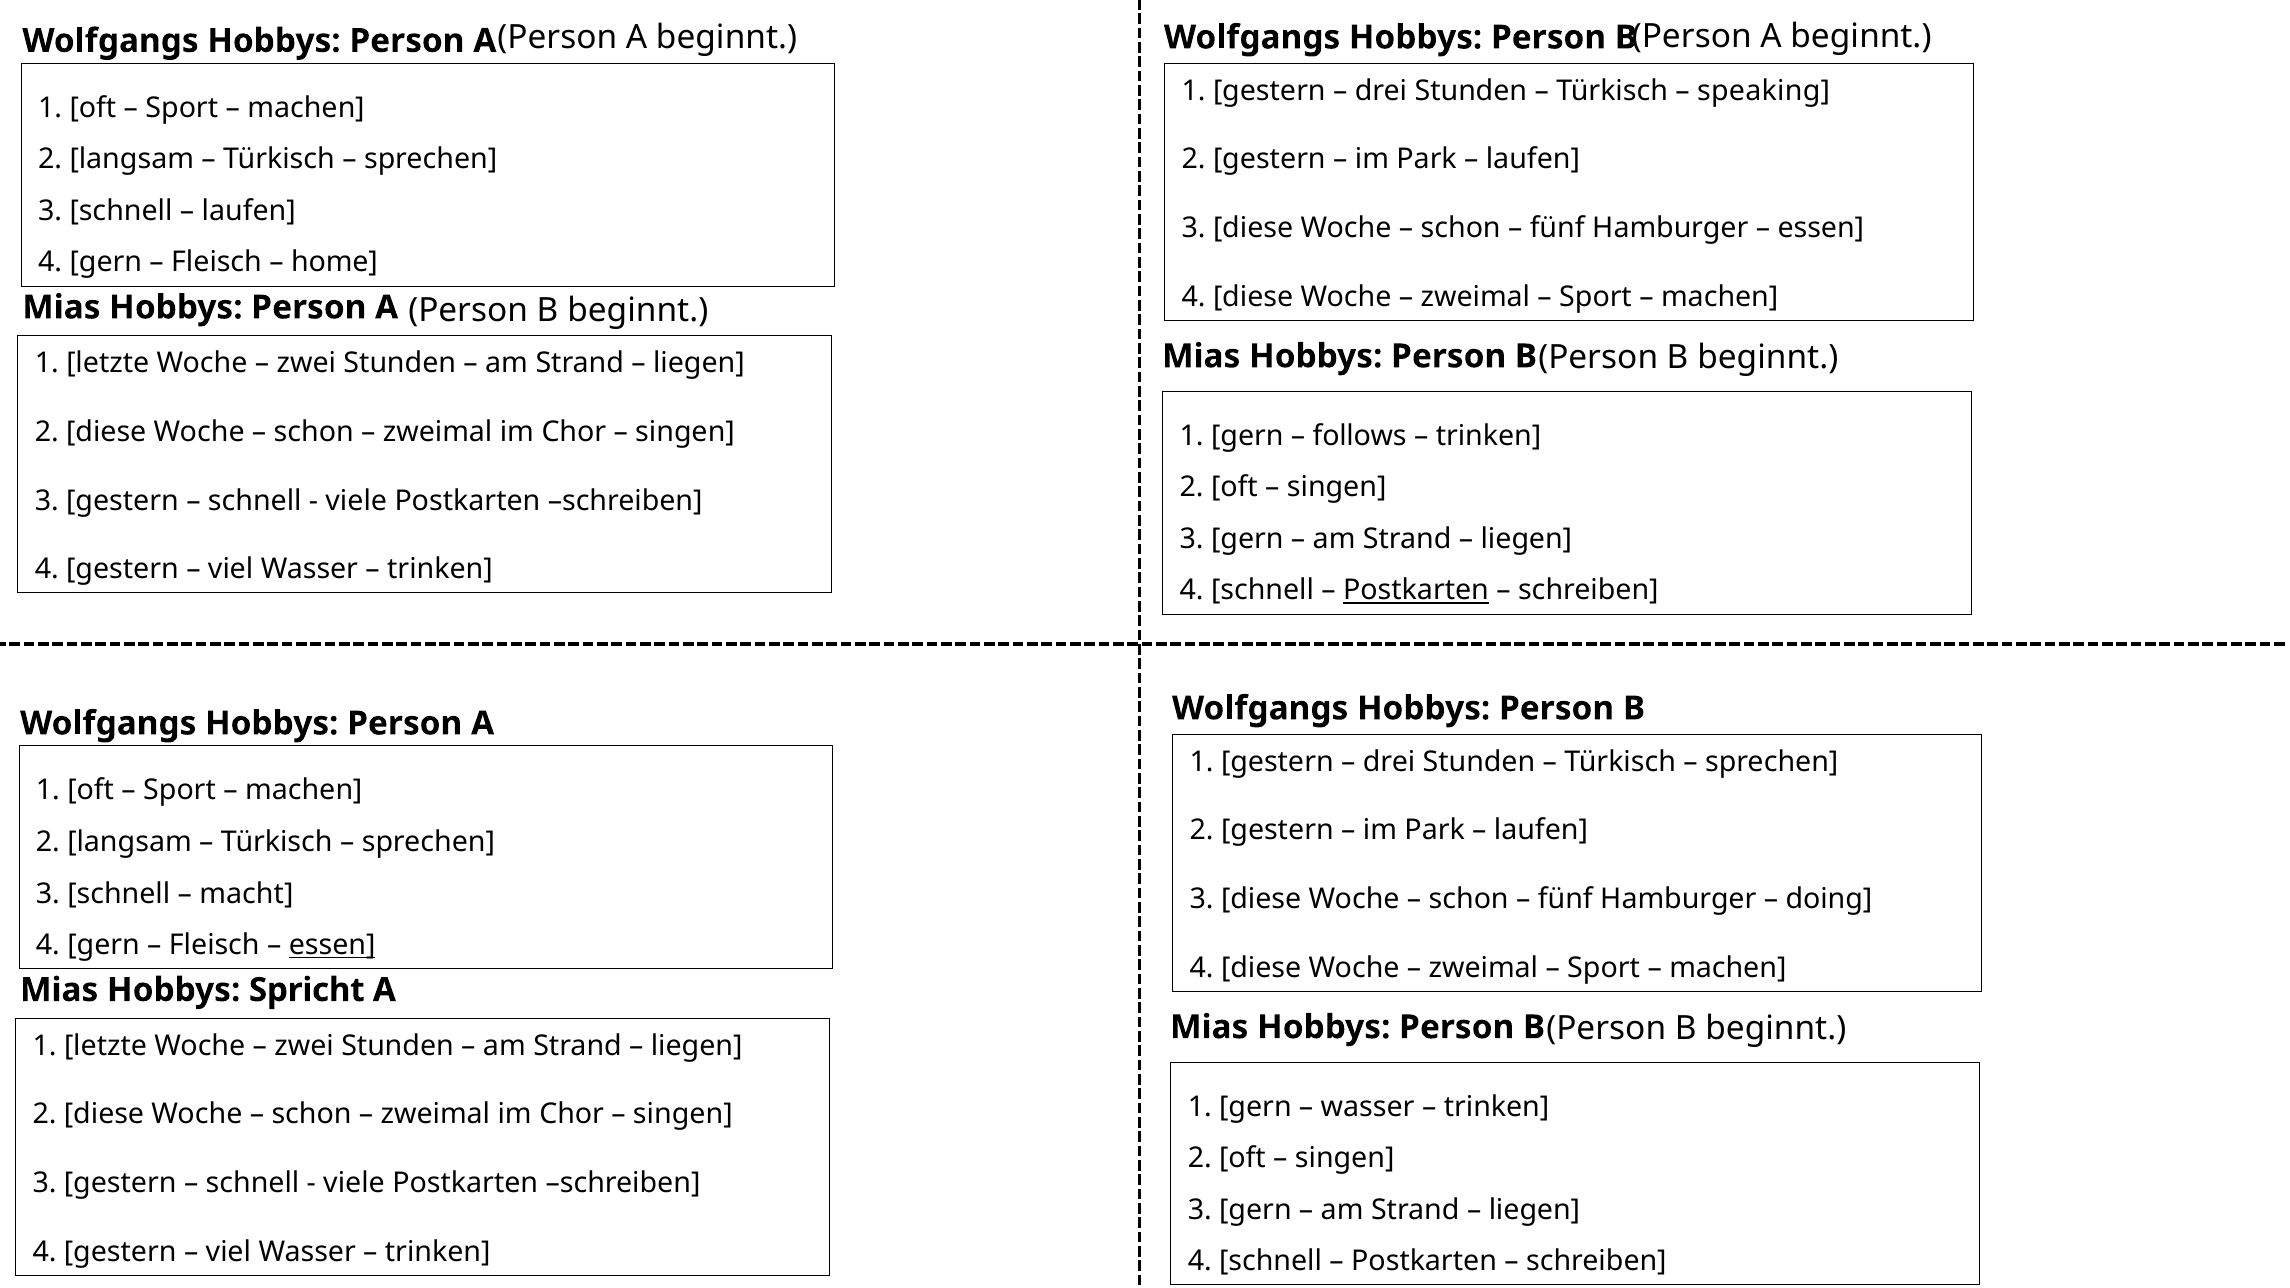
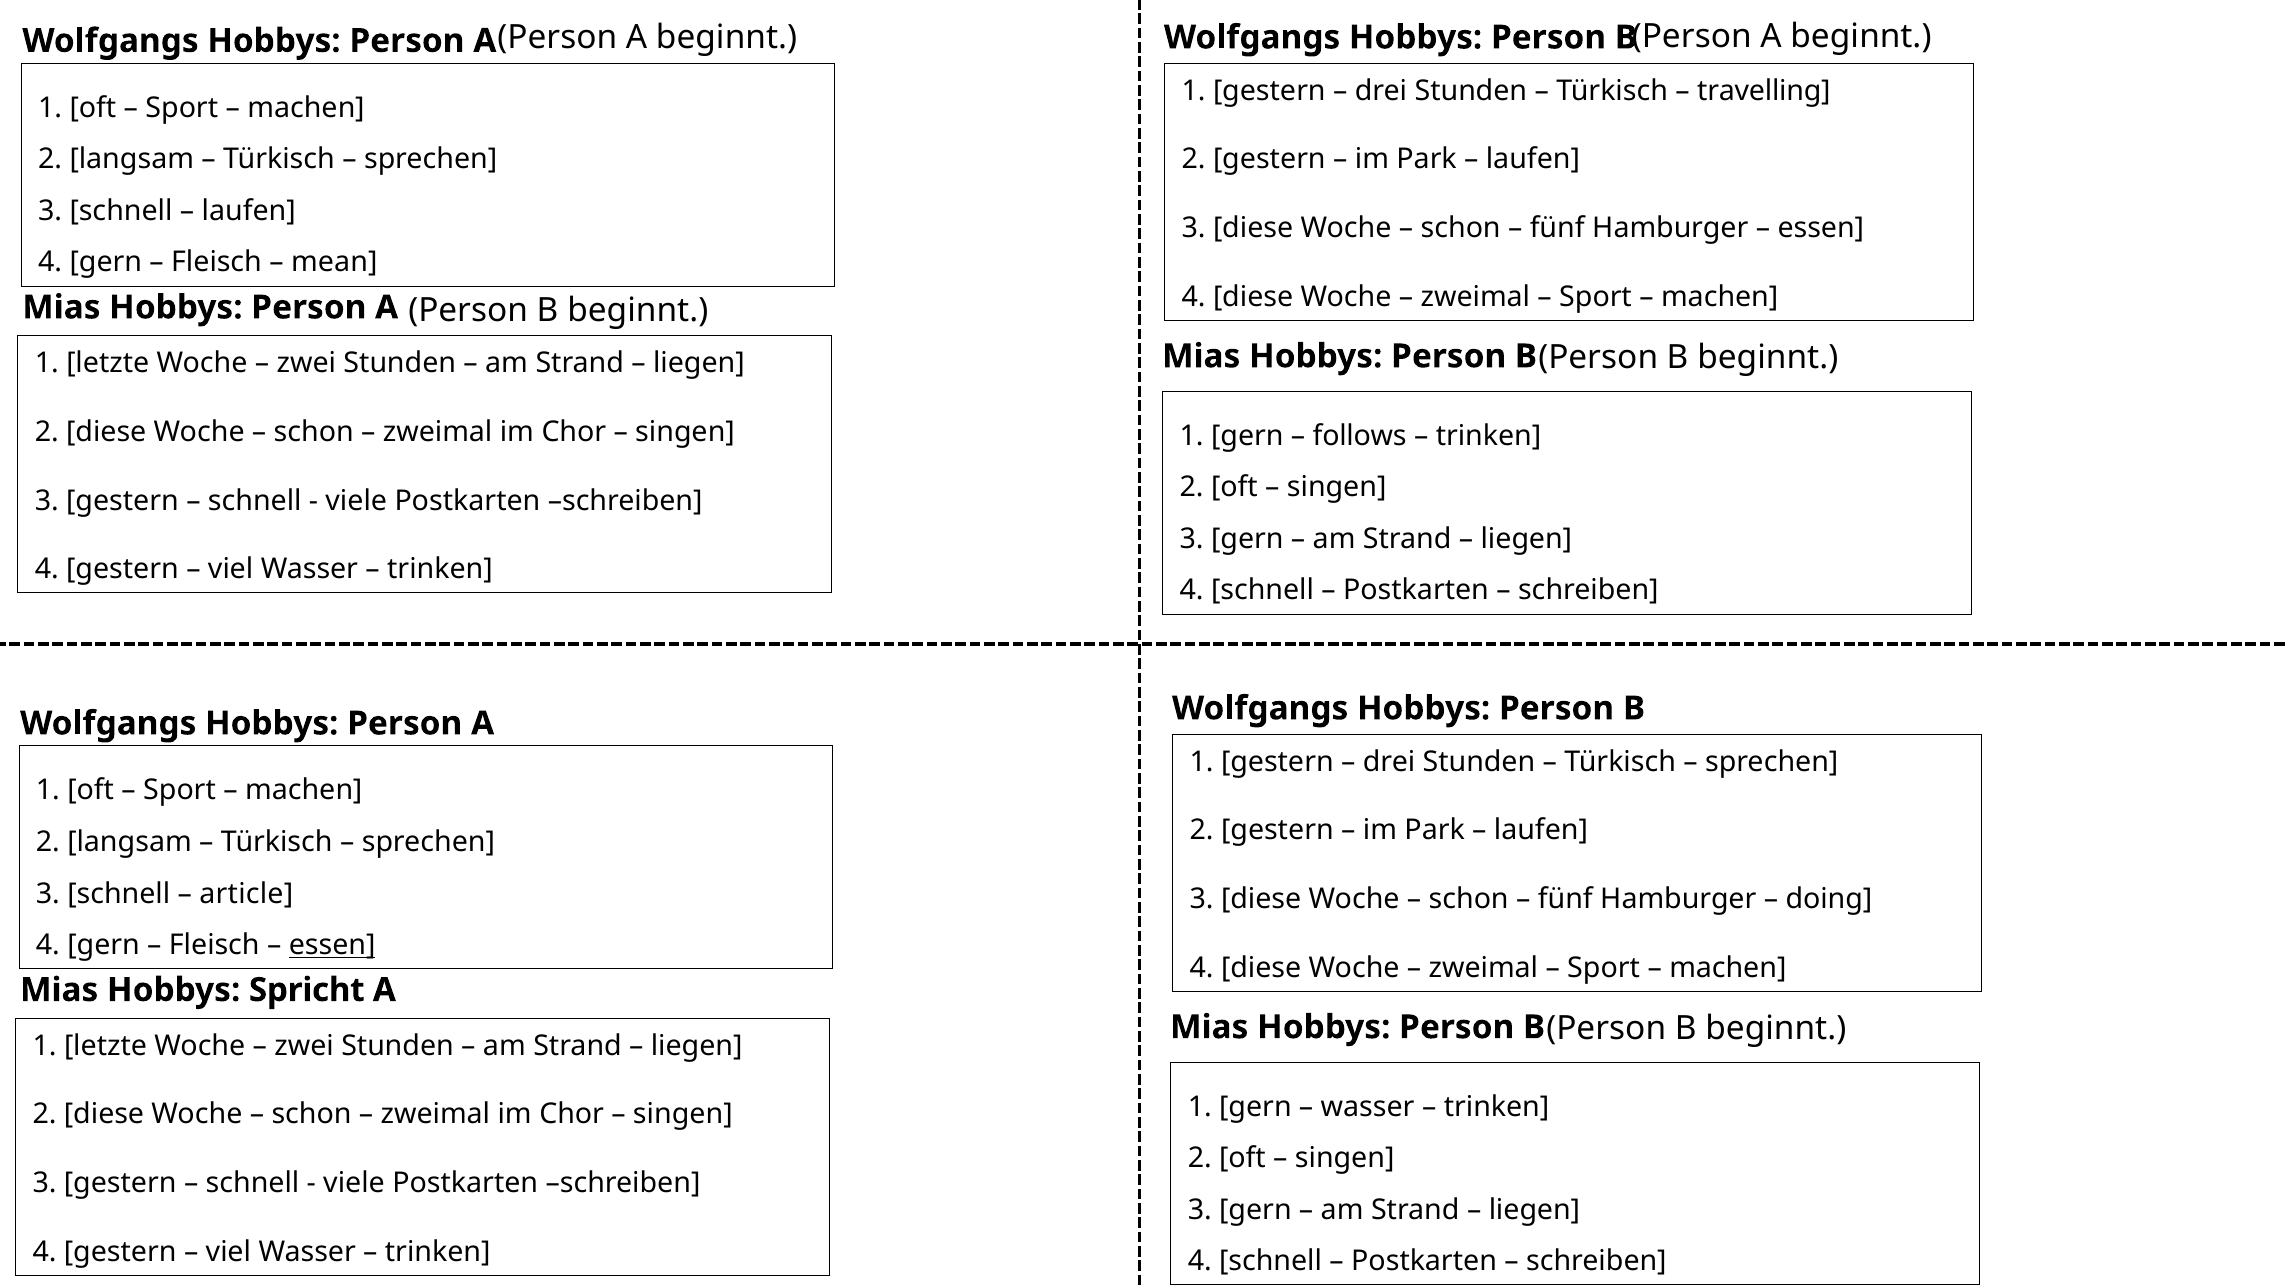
speaking: speaking -> travelling (1764, 91)
home: home -> mean (334, 263)
Postkarten underline: present -> none (1416, 591)
macht: macht -> article (246, 894)
